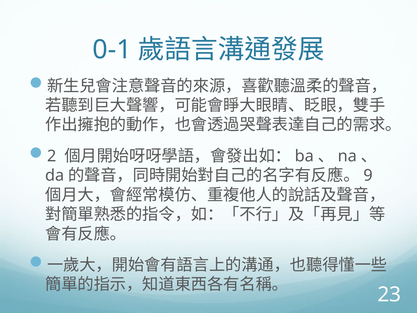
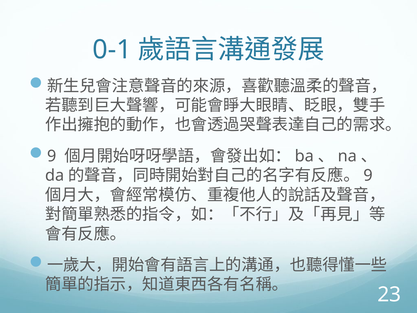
2: 2 -> 9 (52, 156)
